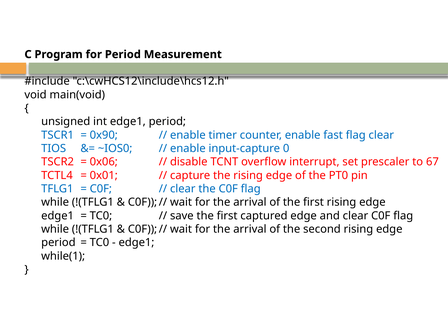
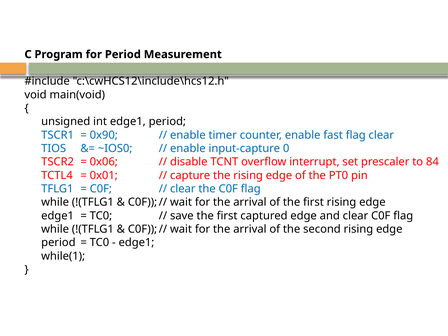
67: 67 -> 84 (432, 162)
